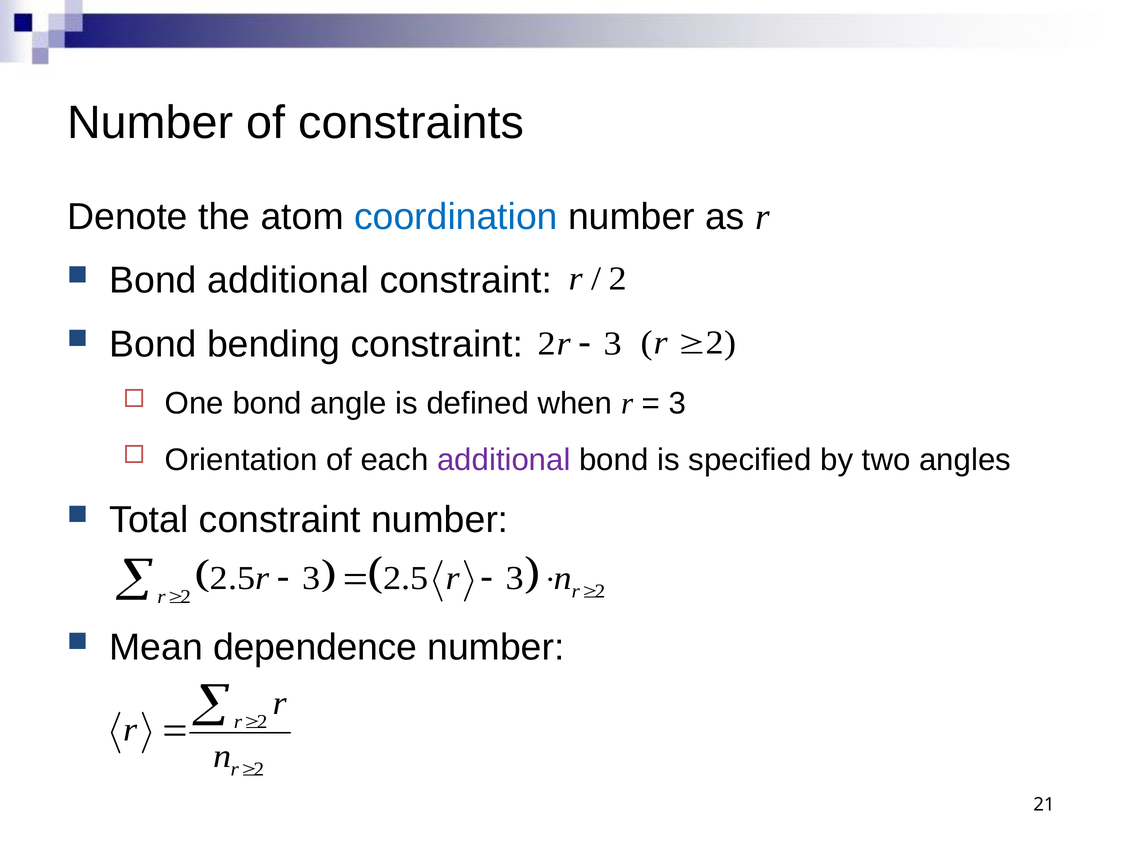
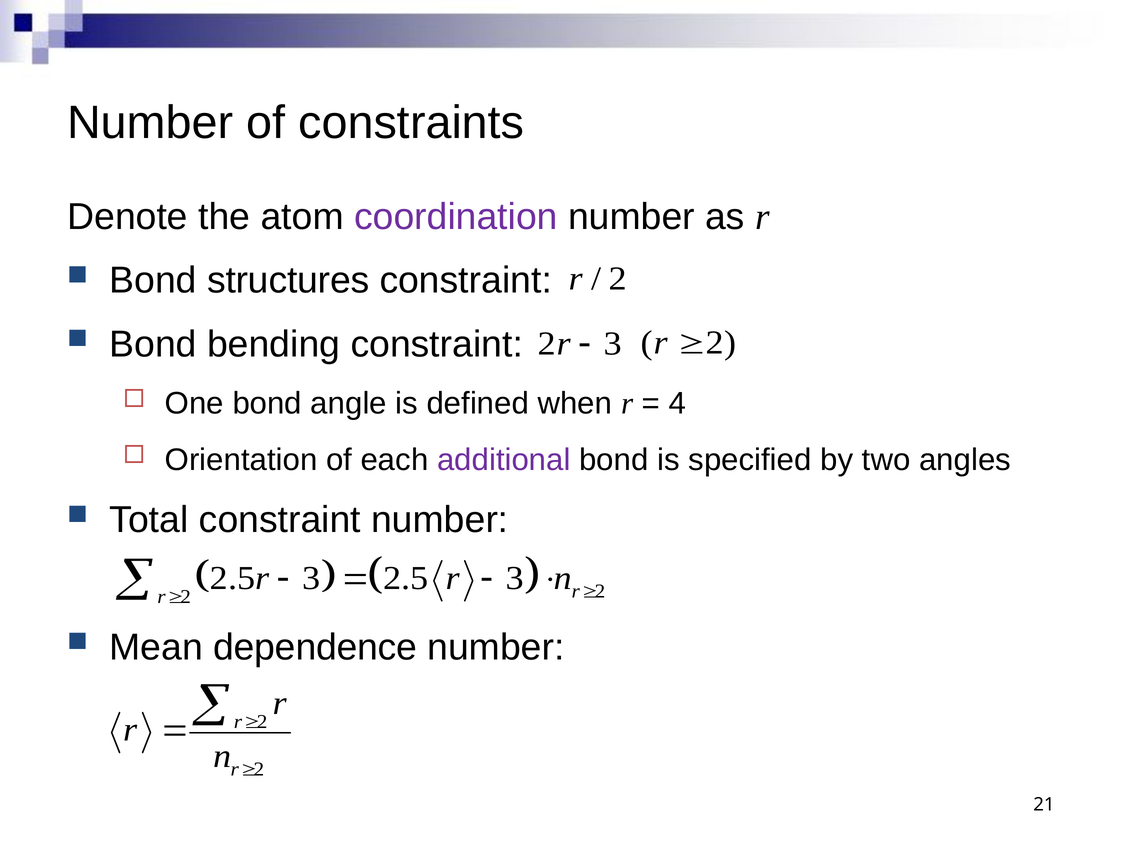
coordination colour: blue -> purple (456, 217)
Bond additional: additional -> structures (288, 280)
3: 3 -> 4 (678, 403)
